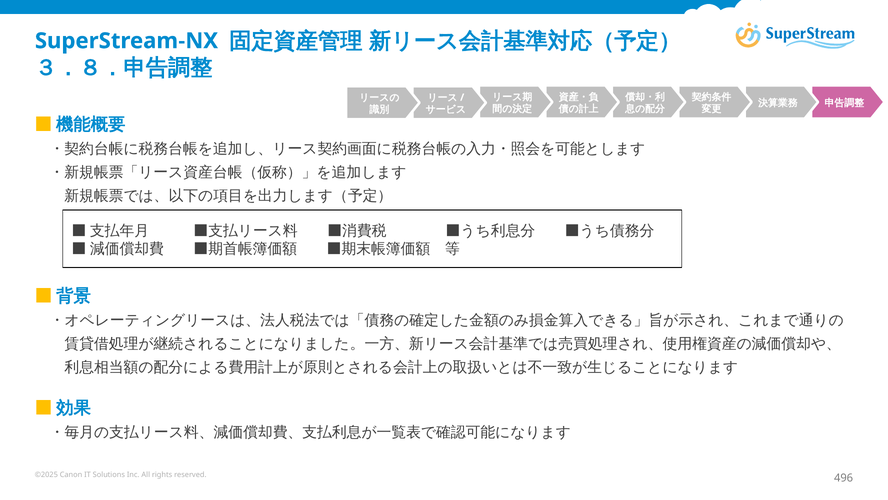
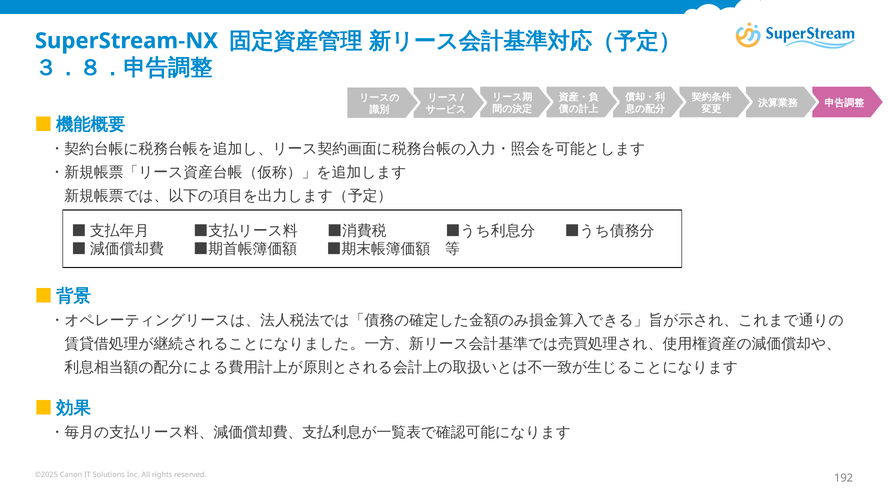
496: 496 -> 192 (844, 477)
